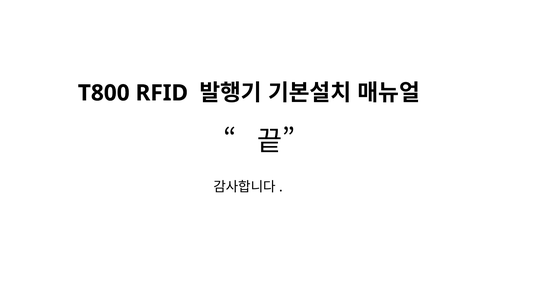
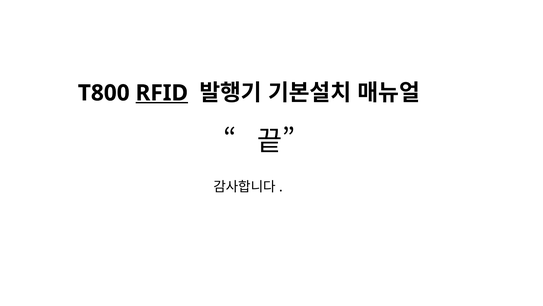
RFID underline: none -> present (162, 93)
